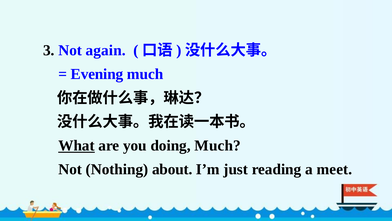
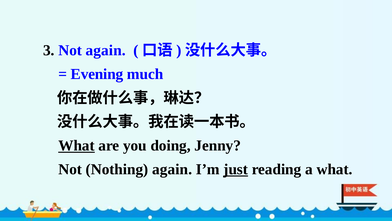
doing Much: Much -> Jenny (218, 145)
Nothing about: about -> again (172, 169)
just underline: none -> present (236, 169)
a meet: meet -> what (334, 169)
